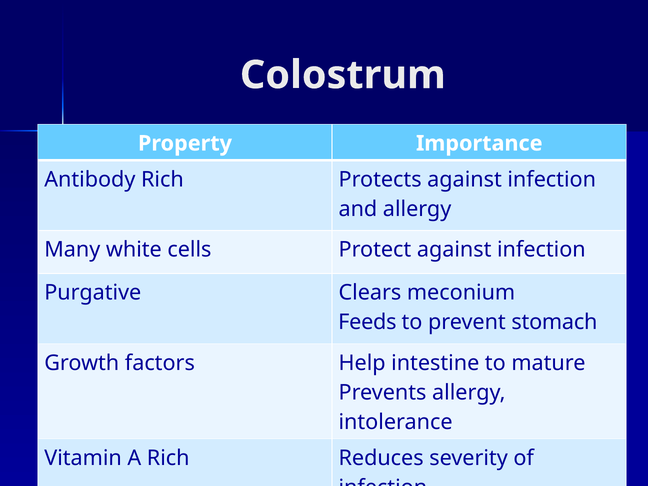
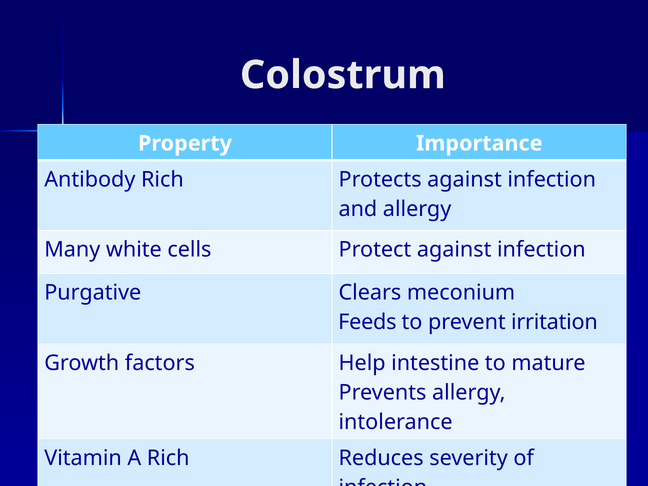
stomach: stomach -> irritation (554, 322)
